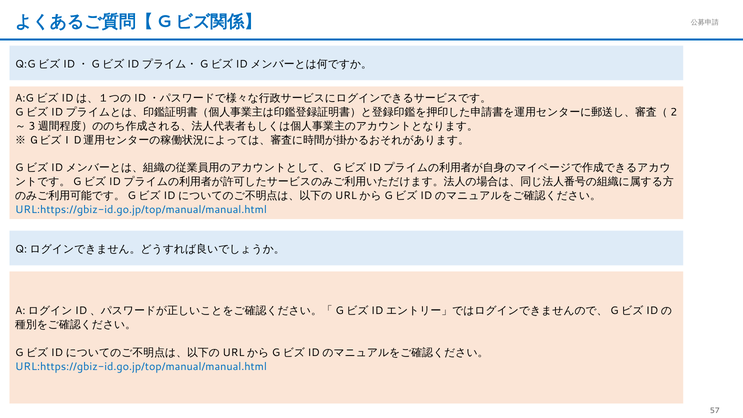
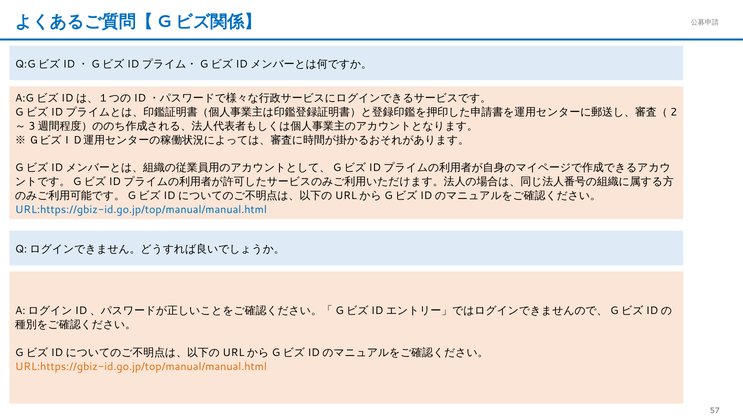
URL:https://gbiz-id.go.jp/top/manual/manual.html colour: blue -> orange (141, 366)
